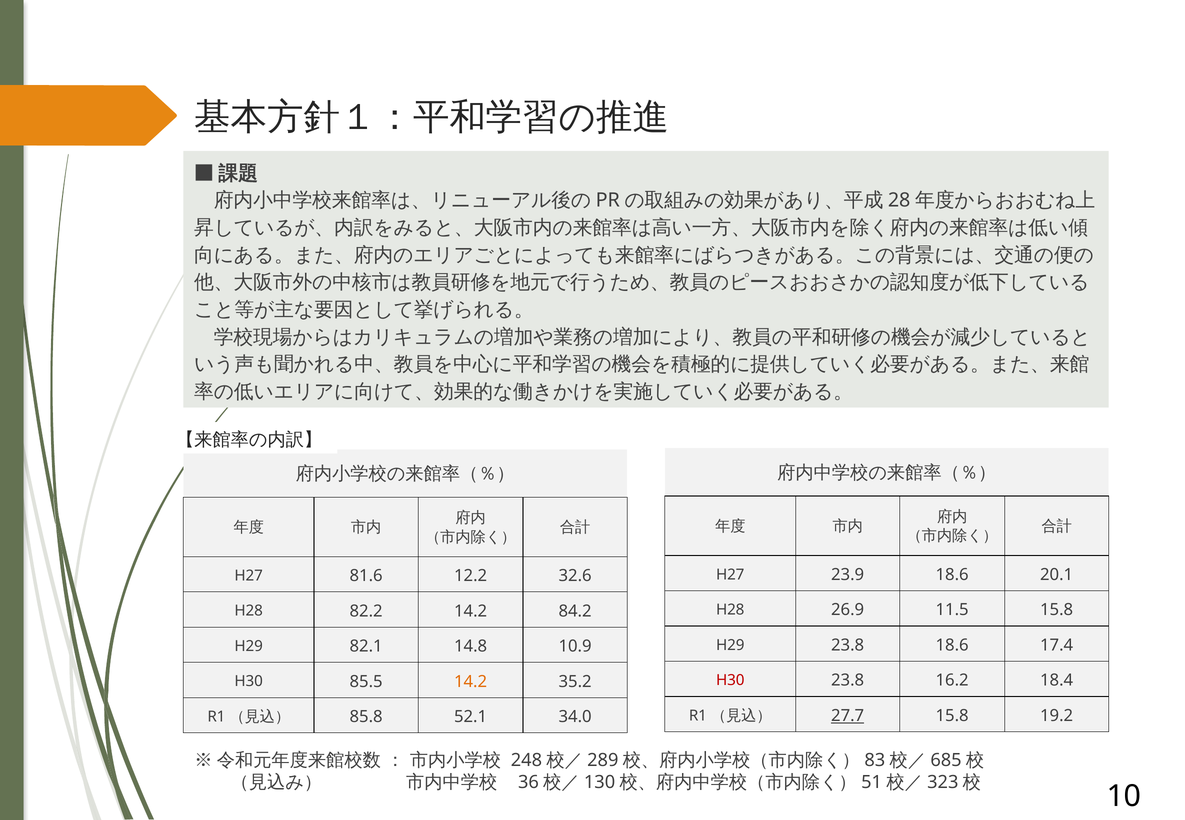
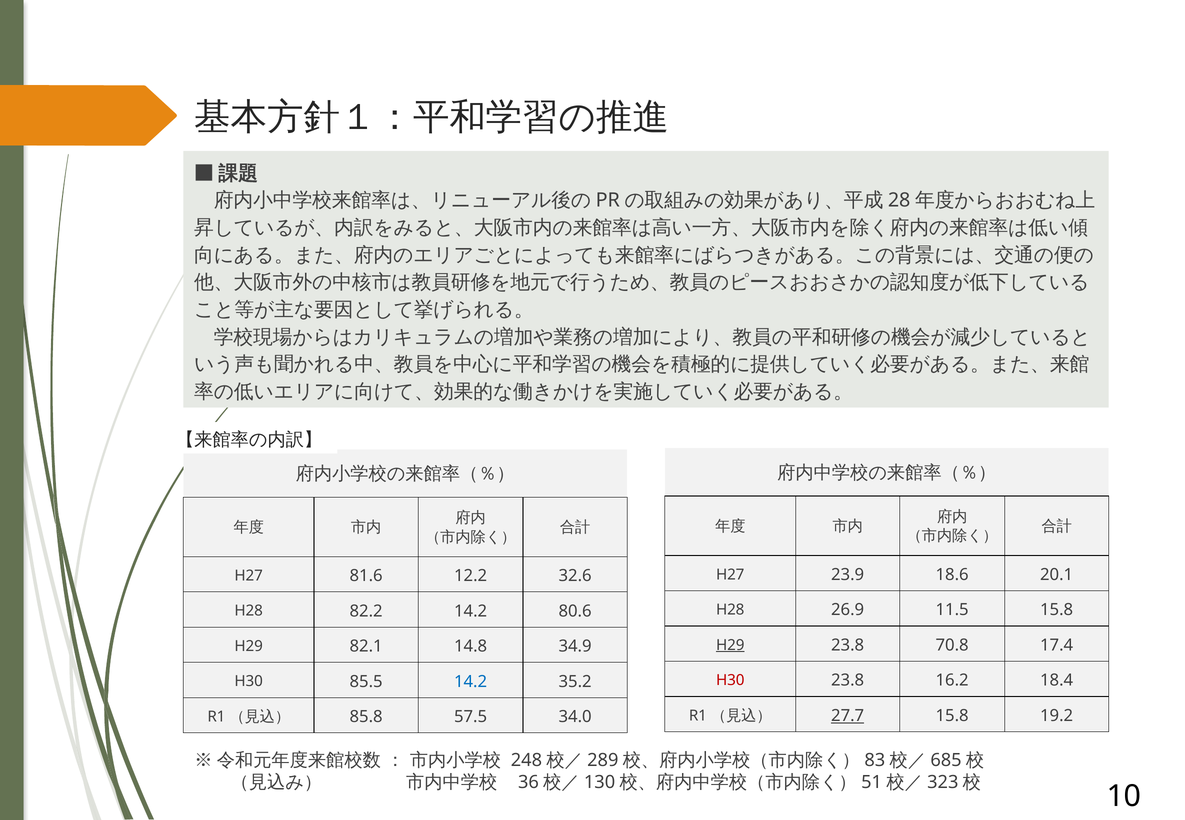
84.2: 84.2 -> 80.6 (575, 611)
H29 underline: none -> present (730, 645)
23.8 18.6: 18.6 -> 70.8 (952, 645)
10.9: 10.9 -> 34.9 (575, 647)
14.2 colour: orange -> blue (471, 682)
52.1: 52.1 -> 57.5 (471, 717)
